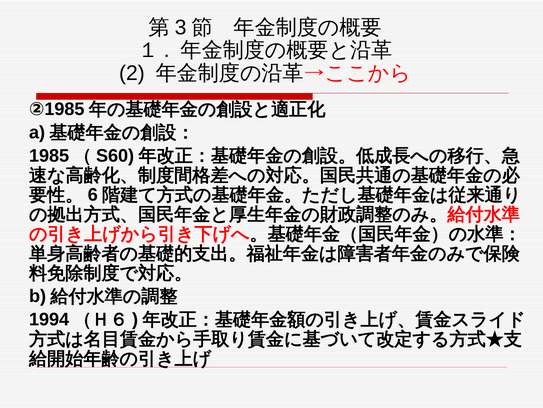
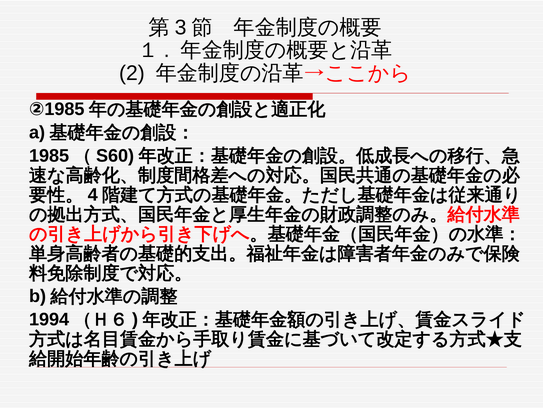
6: 6 -> 4 (93, 194)
